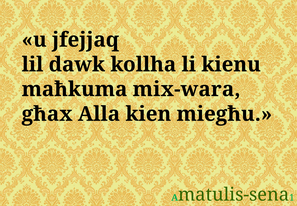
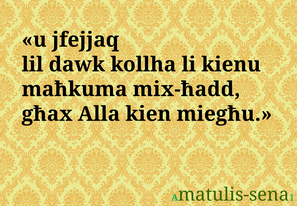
mix-wara: mix-wara -> mix-ħadd (187, 89)
